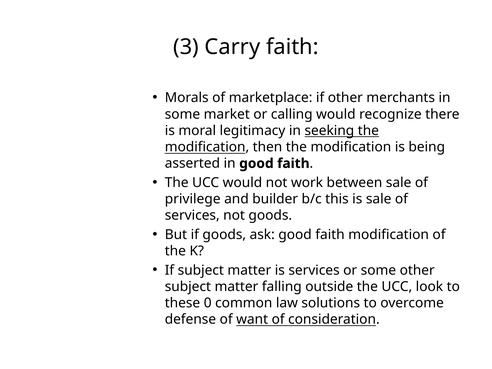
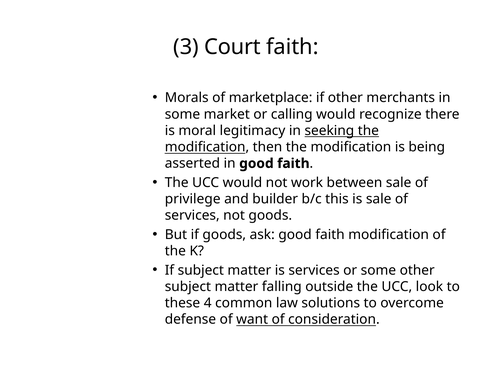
Carry: Carry -> Court (233, 47)
0: 0 -> 4 (208, 303)
